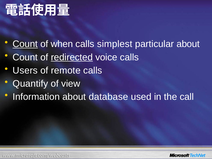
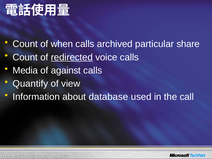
Count underline: present -> none (25, 44)
simplest: simplest -> archived (115, 44)
particular about: about -> share (188, 44)
Users: Users -> Media (25, 70)
remote: remote -> against (66, 70)
